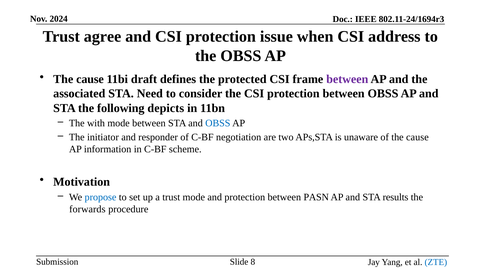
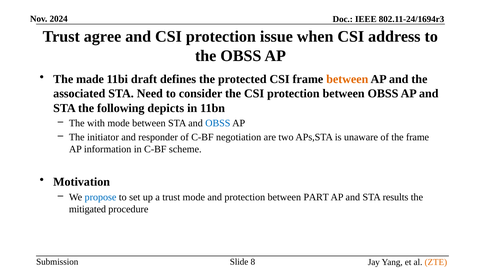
cause: cause -> made (90, 79)
between colour: purple -> orange (347, 79)
of the cause: cause -> frame (417, 137)
PASN: PASN -> PART (316, 197)
forwards: forwards -> mitigated (87, 209)
ZTE colour: blue -> orange (436, 262)
